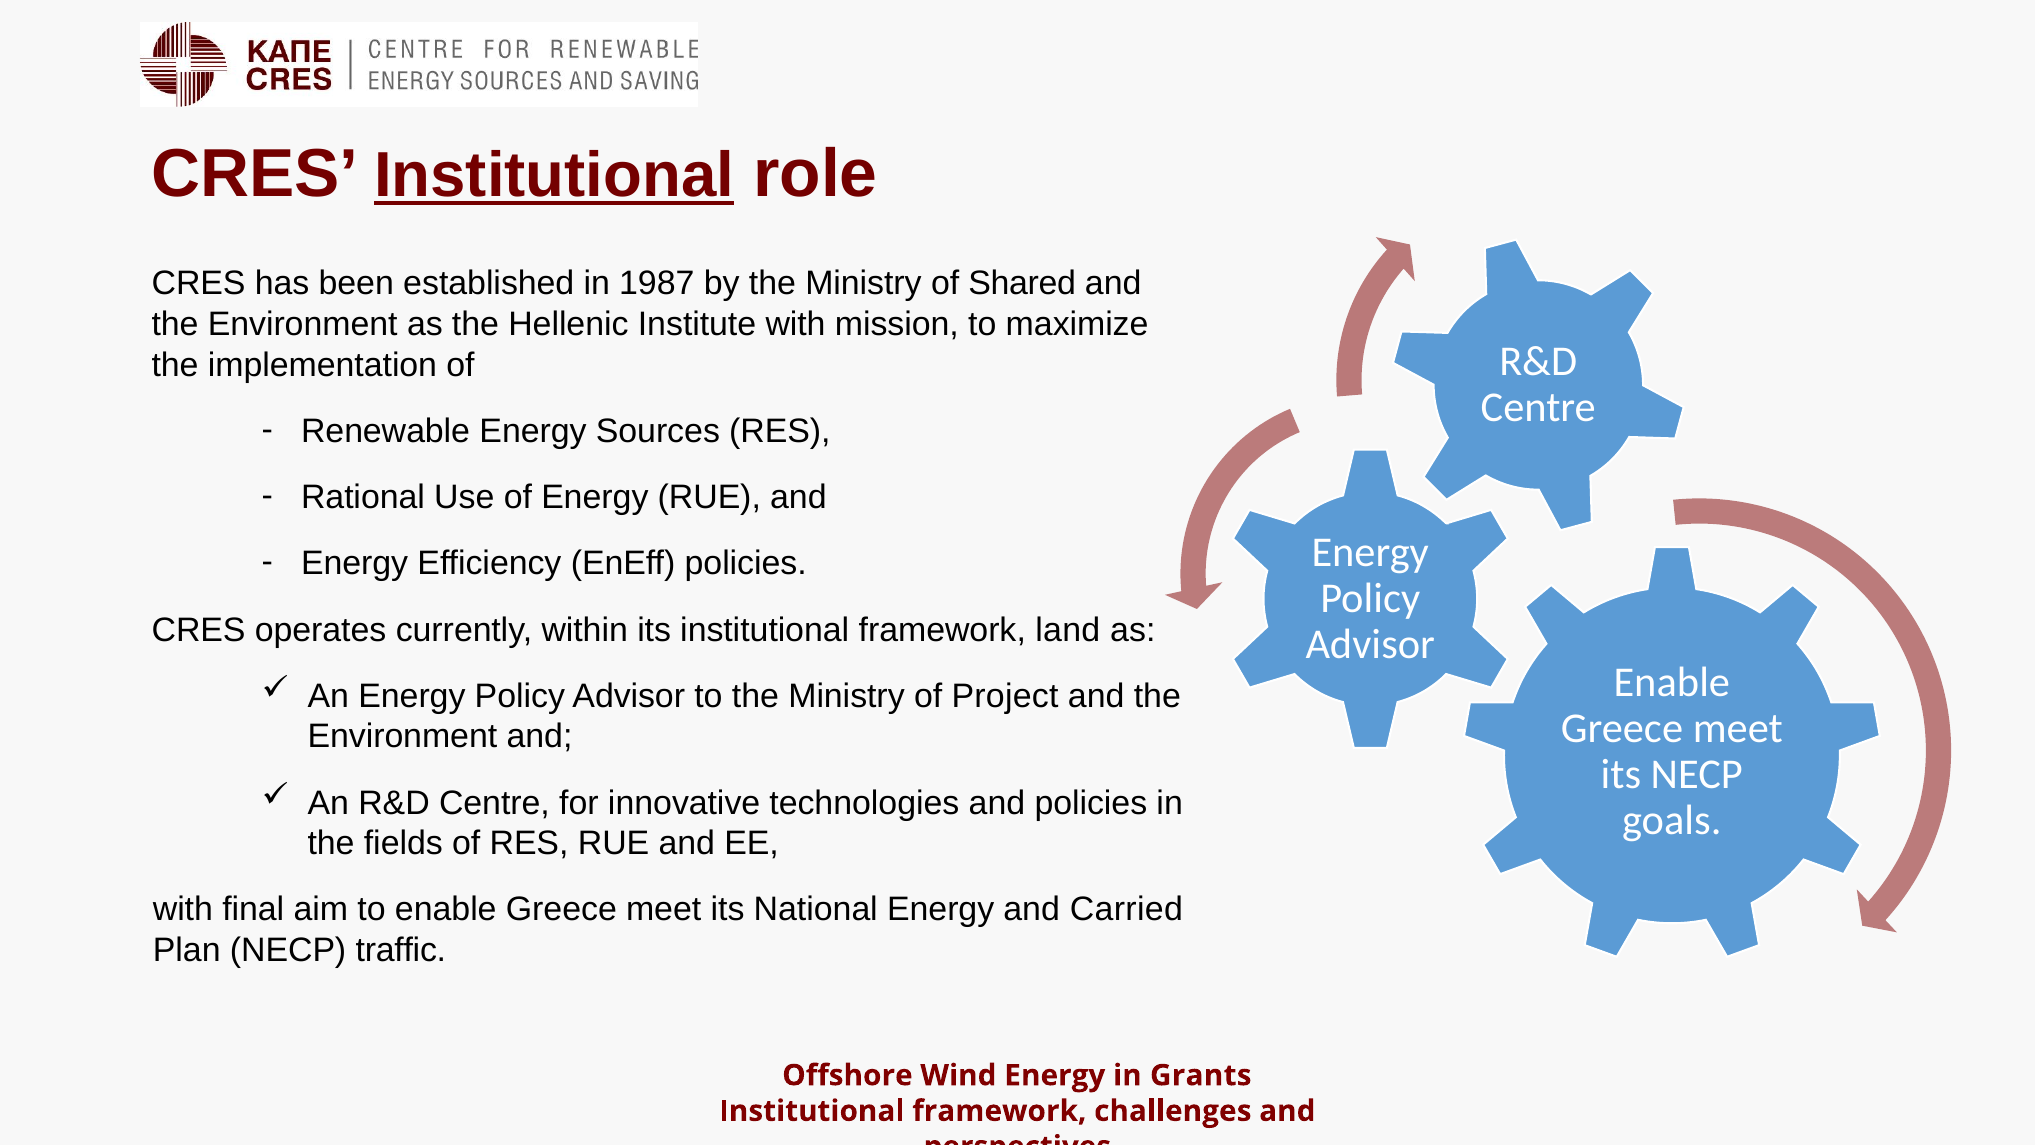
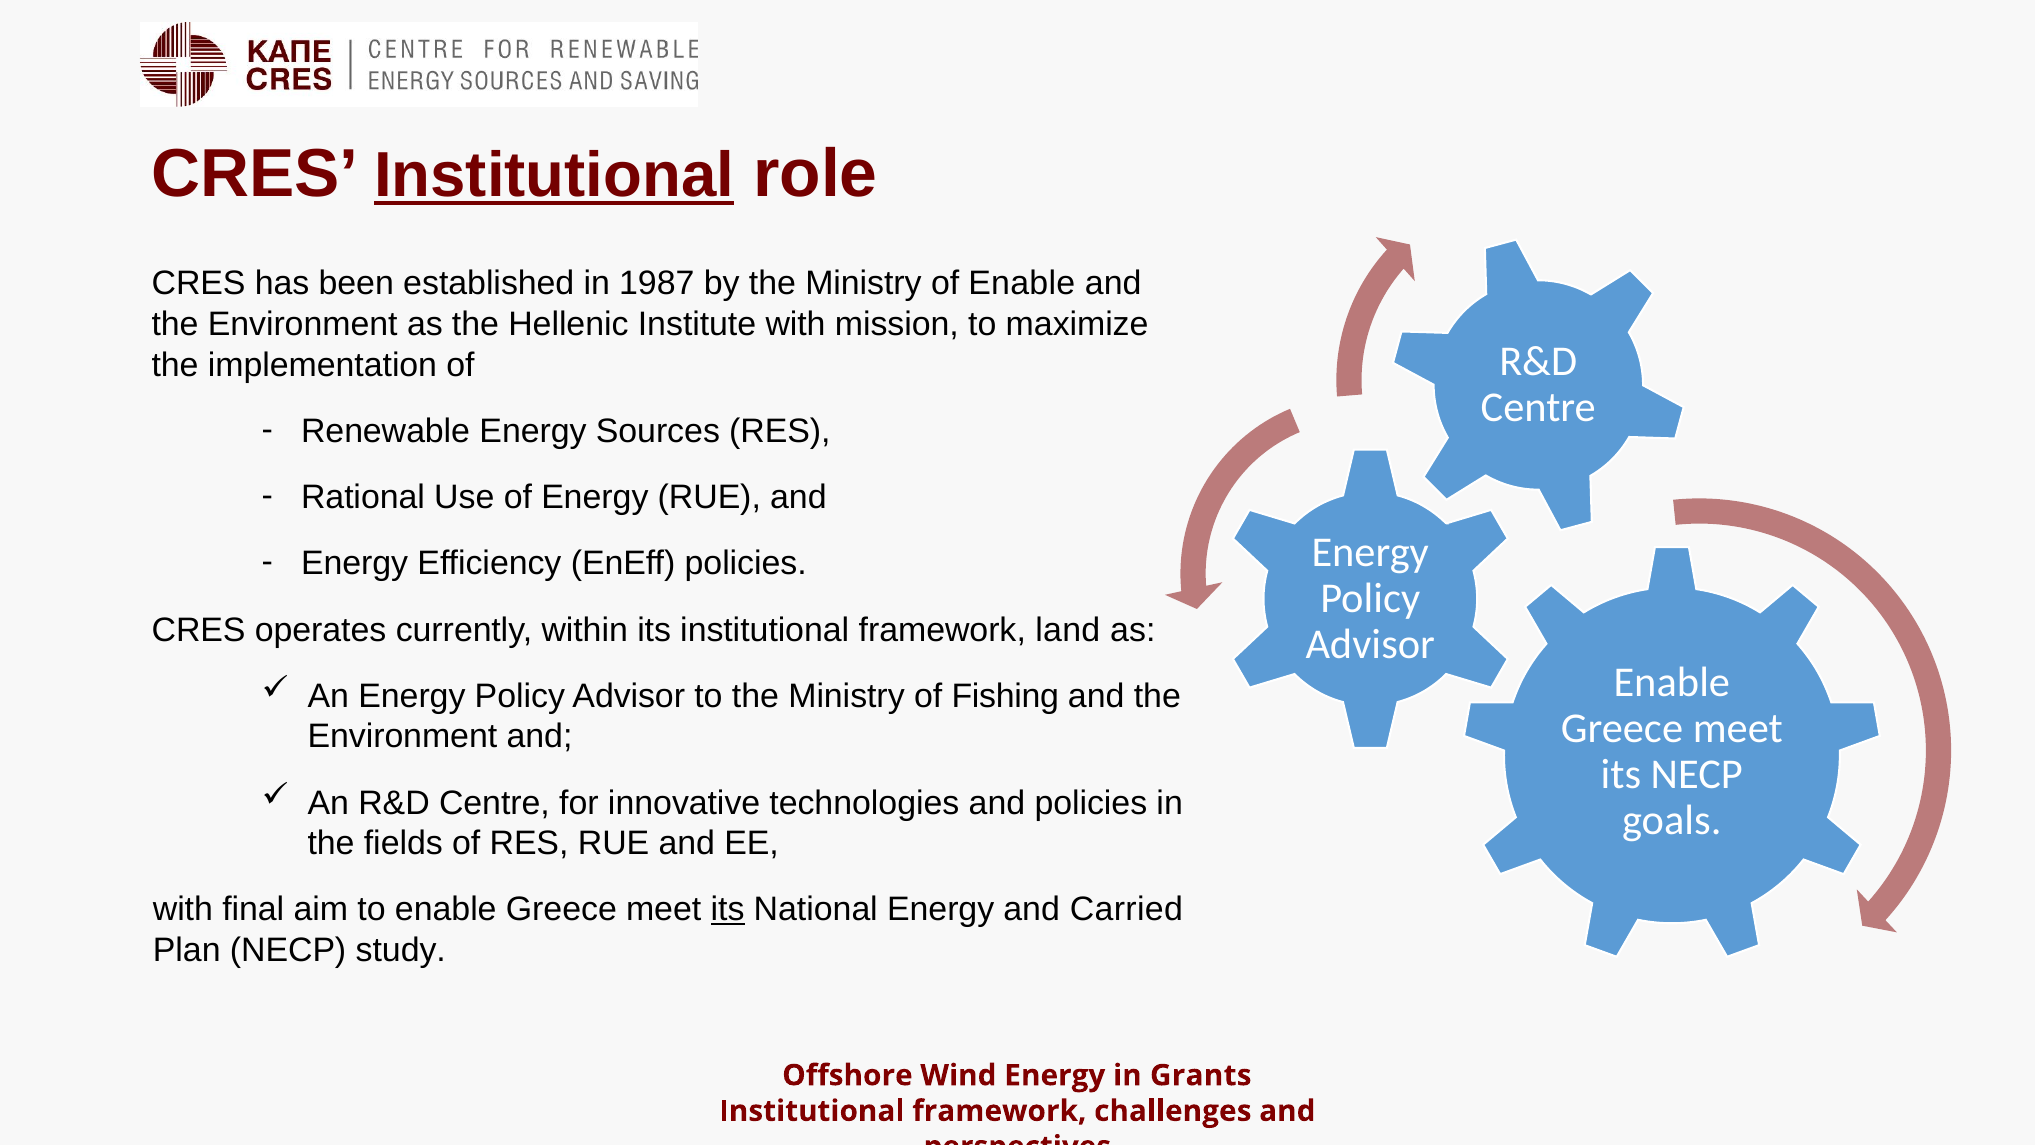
of Shared: Shared -> Enable (1022, 284)
Project: Project -> Fishing (1005, 696)
its underline: none -> present (728, 909)
traffic: traffic -> study (401, 950)
